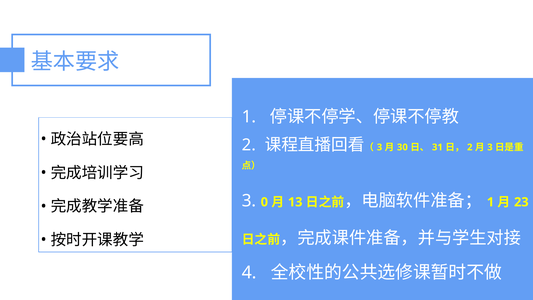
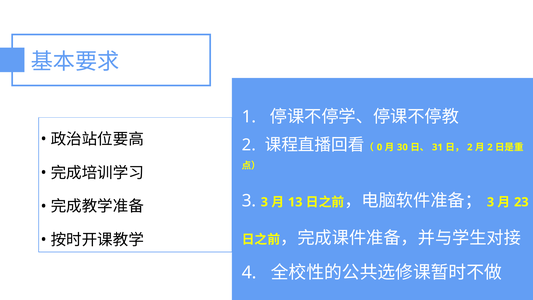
3: 3 -> 0 (380, 147)
3: 3 -> 2 (490, 147)
3 0: 0 -> 3 (264, 202)
1: 1 -> 3 (490, 202)
